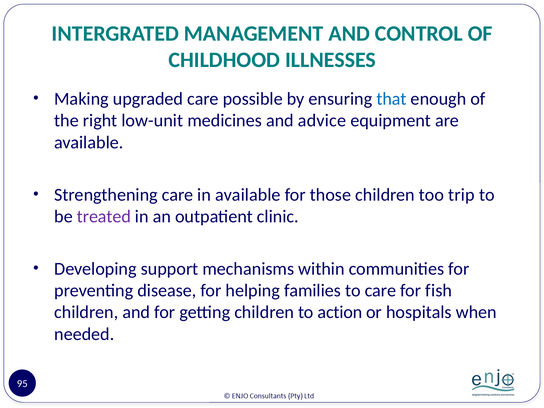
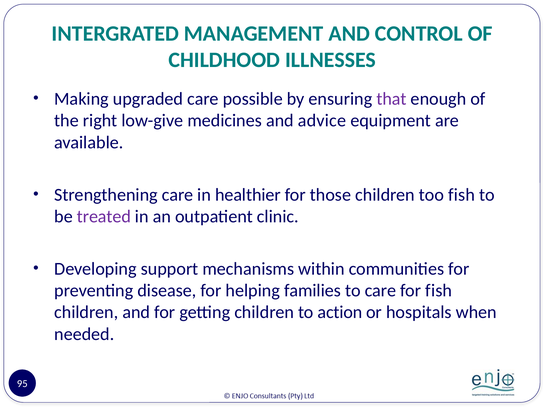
that colour: blue -> purple (392, 99)
low-unit: low-unit -> low-give (152, 121)
in available: available -> healthier (248, 195)
too trip: trip -> fish (461, 195)
